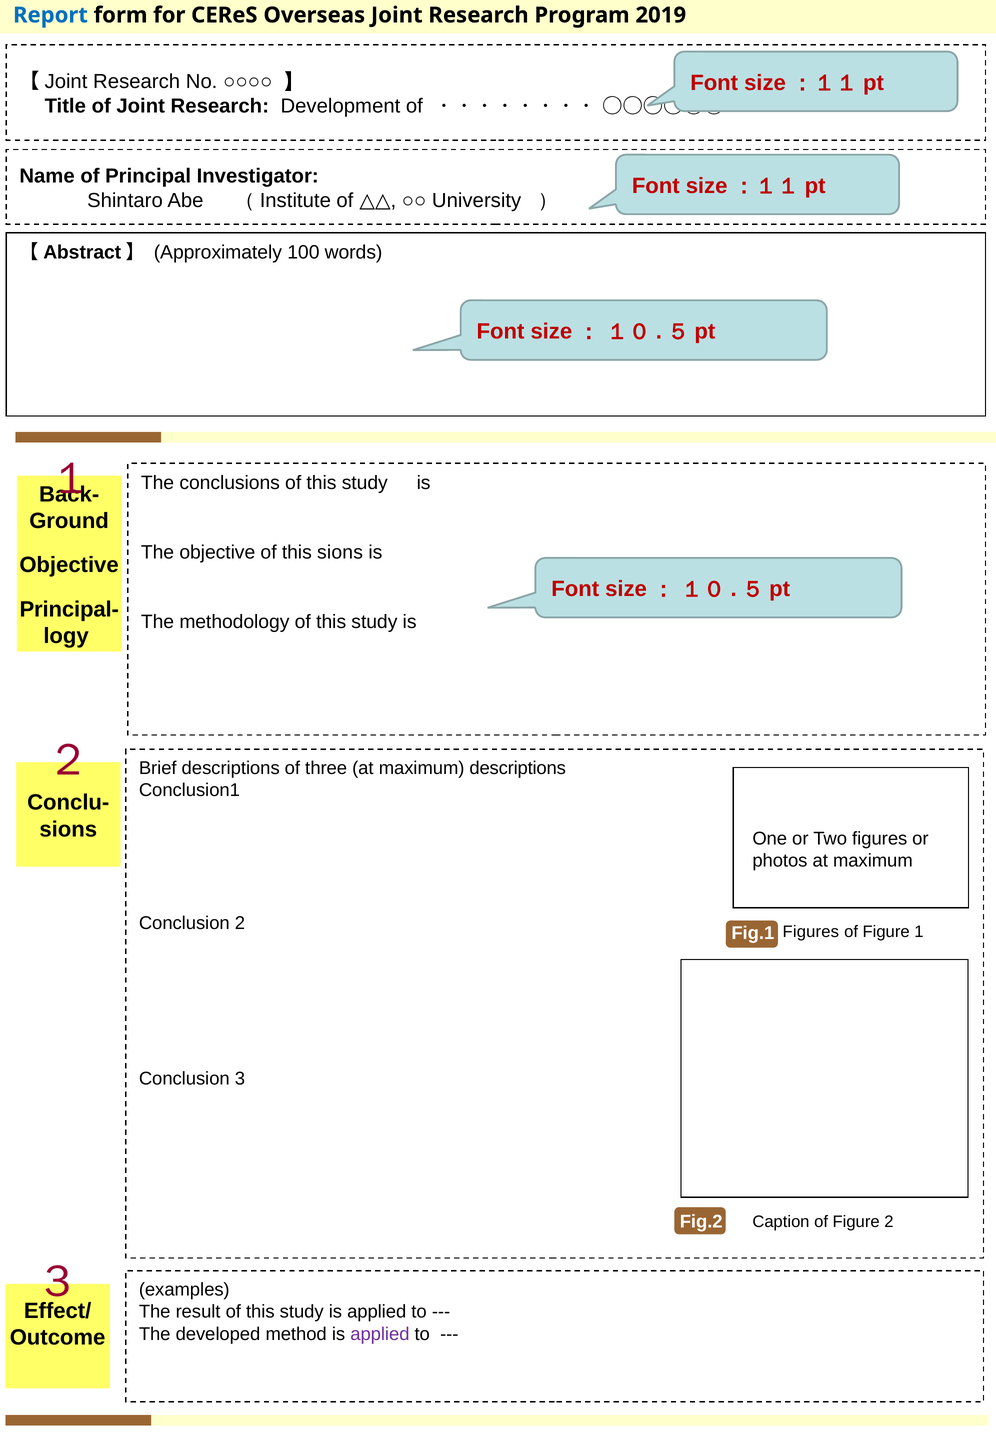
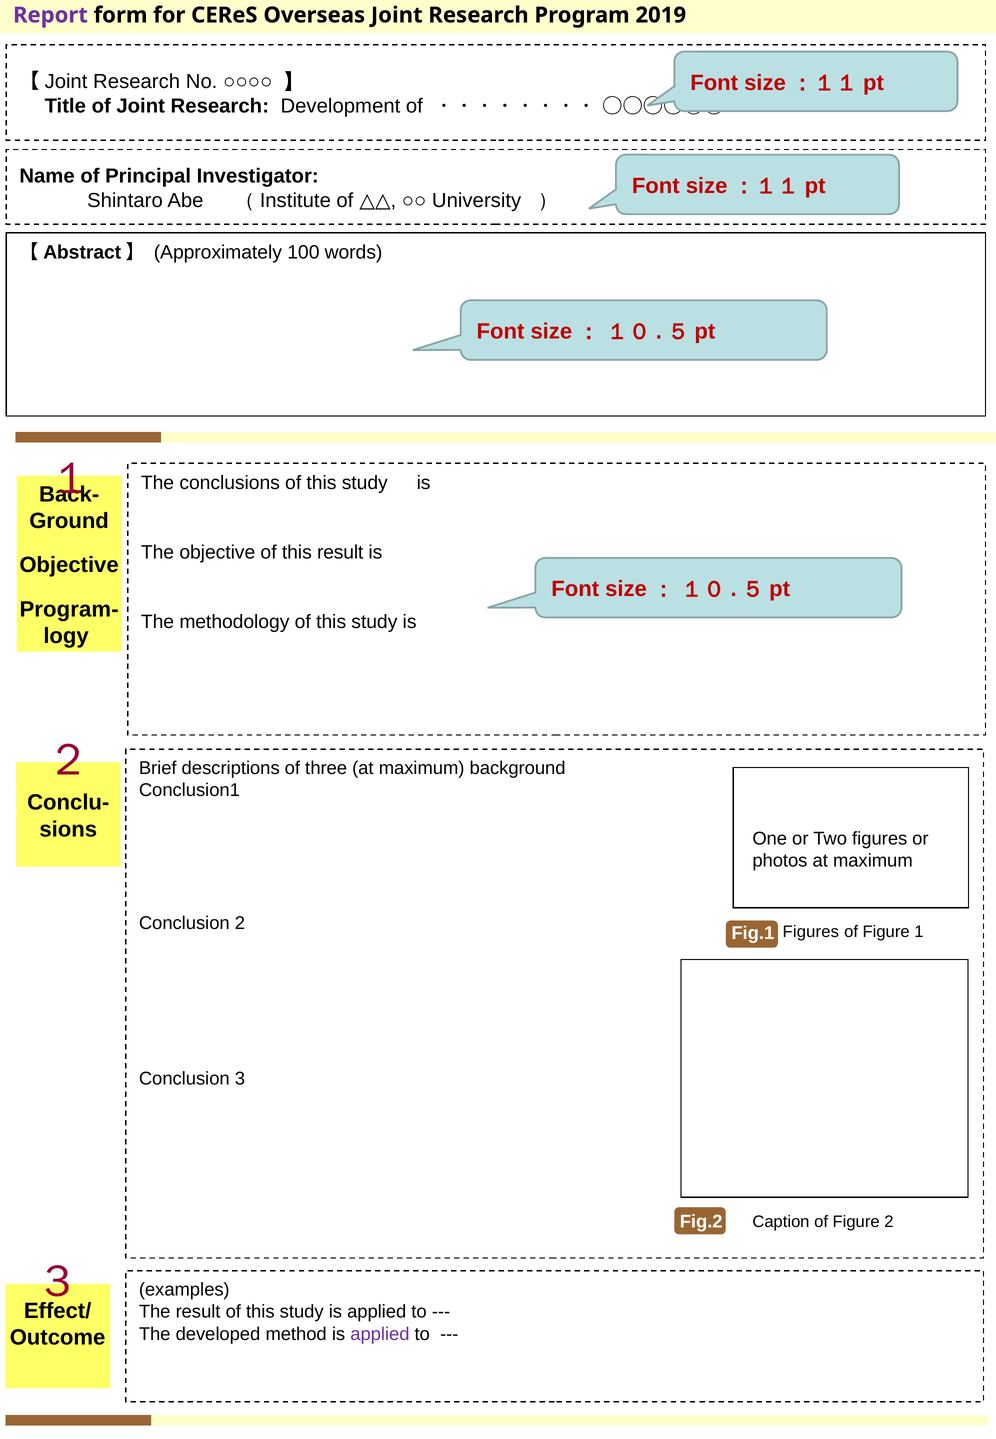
Report colour: blue -> purple (50, 15)
this sions: sions -> result (340, 552)
Principal-: Principal- -> Program- (69, 609)
maximum descriptions: descriptions -> background (518, 768)
